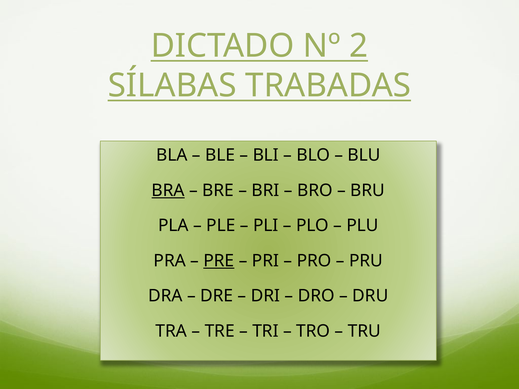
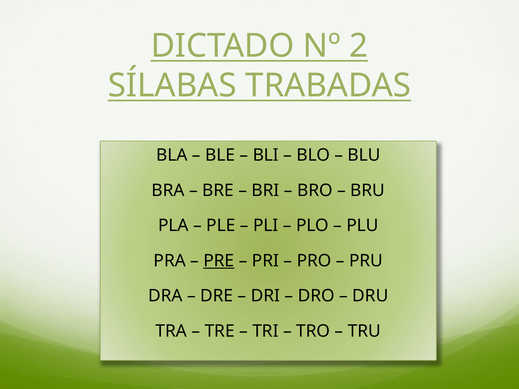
BRA underline: present -> none (168, 191)
